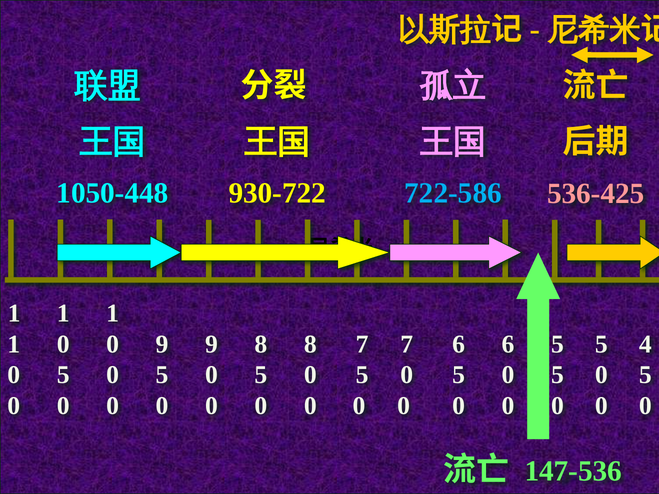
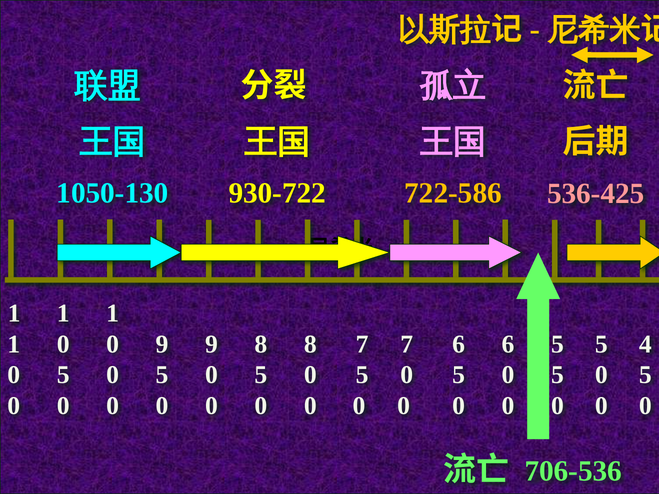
1050-448: 1050-448 -> 1050-130 (113, 193)
722-586 colour: light blue -> yellow (453, 193)
147-536: 147-536 -> 706-536 (573, 471)
